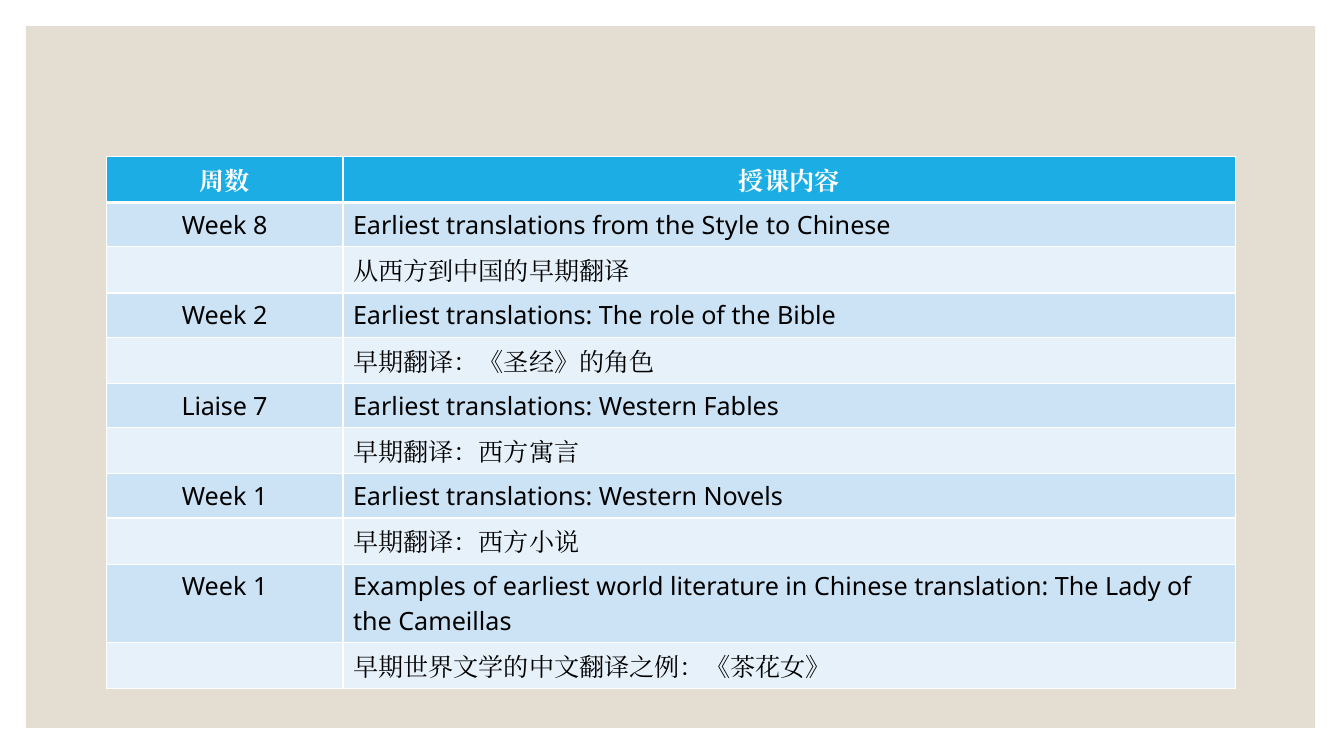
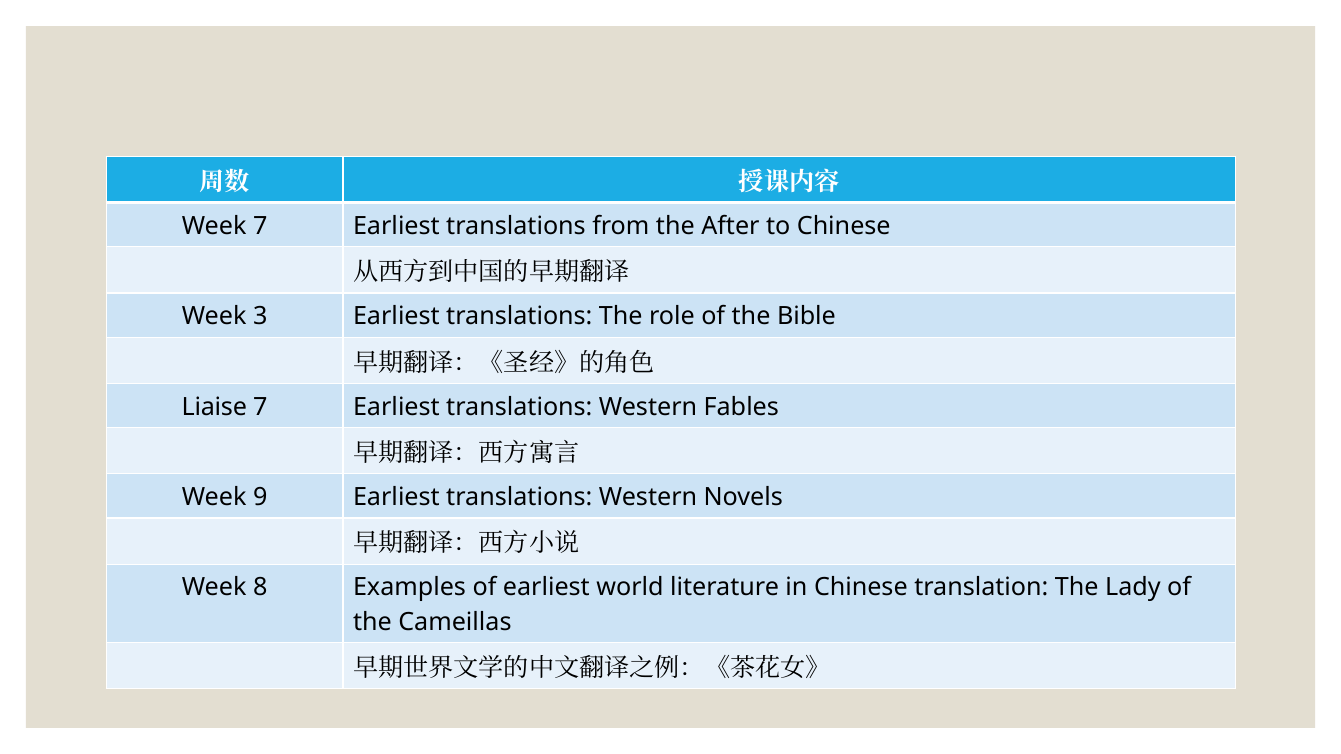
Week 8: 8 -> 7 (260, 226)
Style: Style -> After (730, 226)
2: 2 -> 3 (260, 317)
1: 1 -> 9 (260, 497)
1: 1 -> 8 (260, 588)
